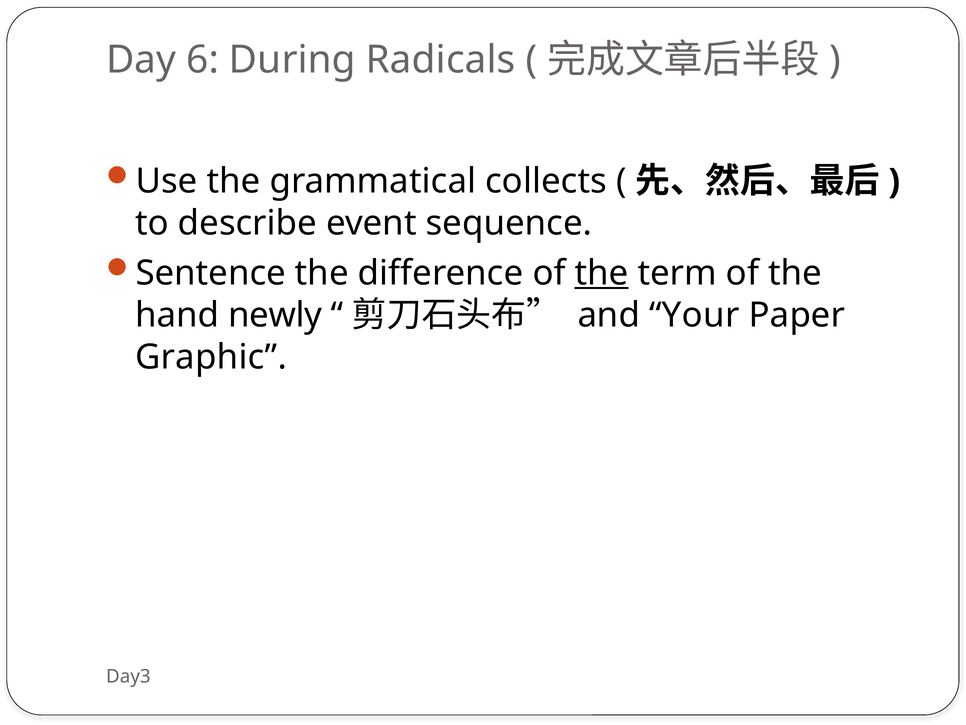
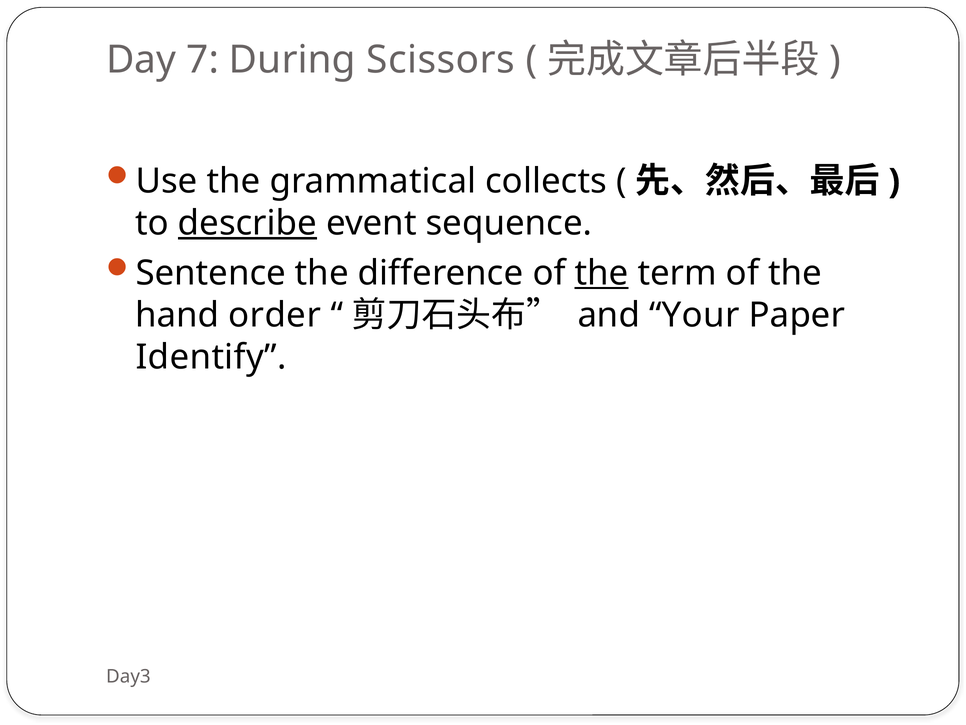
6: 6 -> 7 (203, 60)
Radicals: Radicals -> Scissors (441, 60)
describe underline: none -> present (247, 223)
newly: newly -> order (275, 315)
Graphic: Graphic -> Identify (211, 357)
